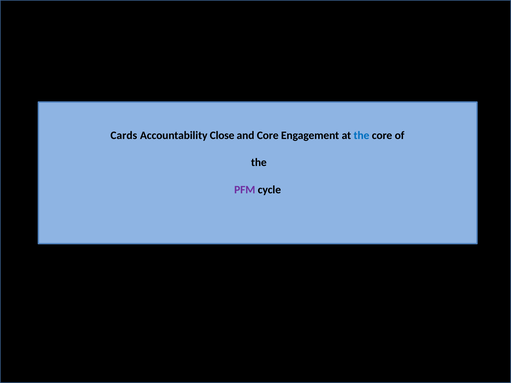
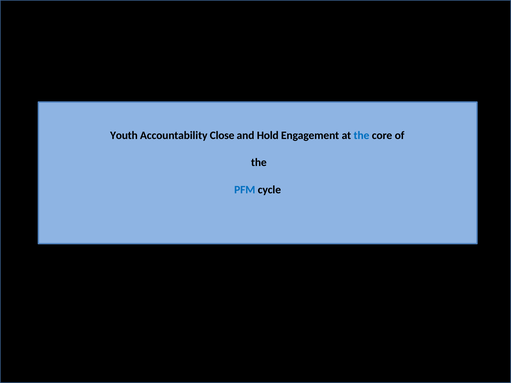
Cards: Cards -> Youth (124, 135)
and Core: Core -> Hold (268, 135)
PFM colour: purple -> blue (245, 190)
